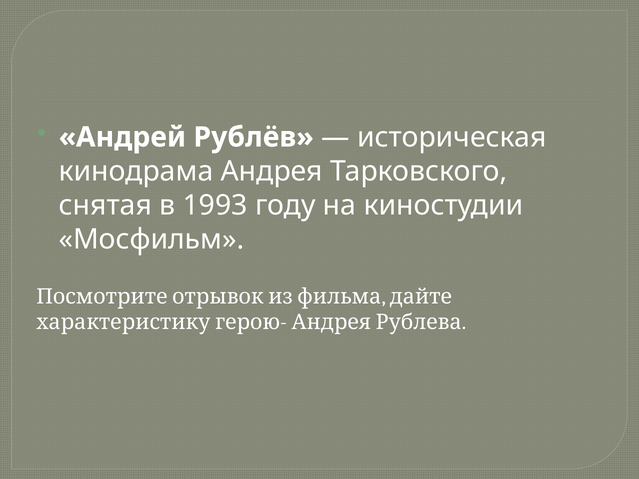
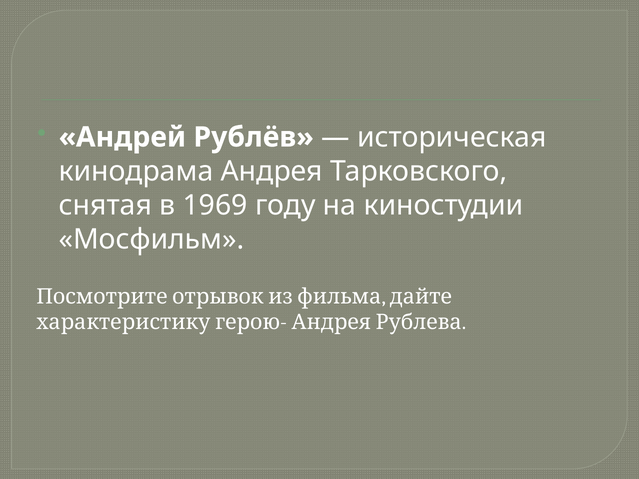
1993: 1993 -> 1969 (215, 205)
